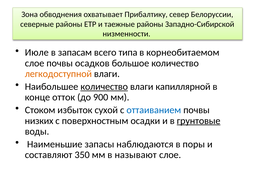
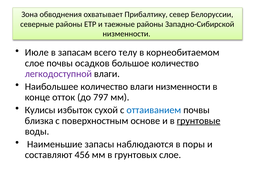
типа: типа -> телу (128, 53)
легкодоступной colour: orange -> purple (58, 74)
количество underline: present -> none (104, 87)
влаги капиллярной: капиллярной -> низменности (183, 87)
900: 900 -> 797 (101, 97)
Стоком: Стоком -> Кулисы (40, 110)
низких: низких -> близка (39, 121)
осадки: осадки -> основе (145, 121)
350: 350 -> 456 (82, 155)
называют: называют -> грунтовых (136, 155)
